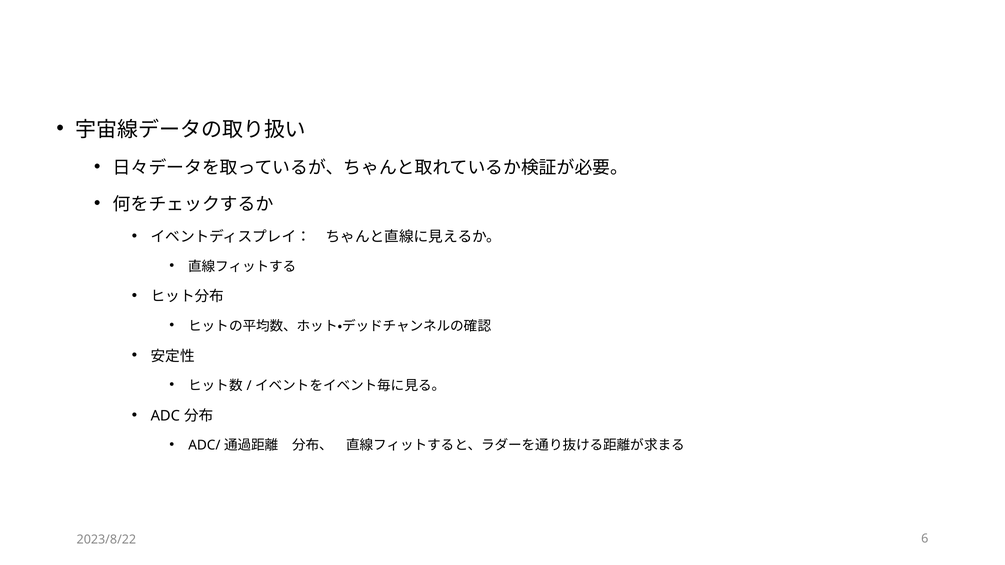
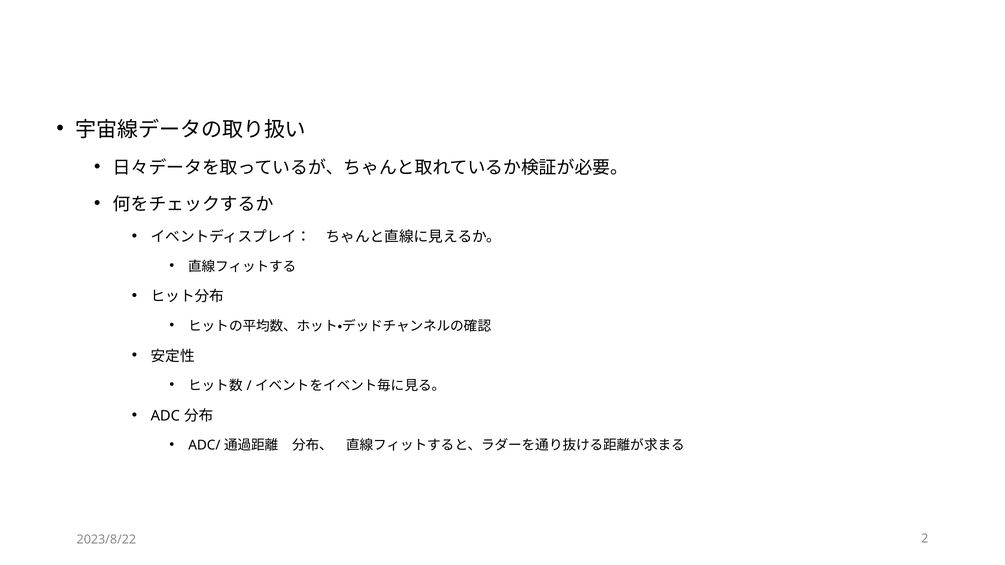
6: 6 -> 2 (925, 539)
